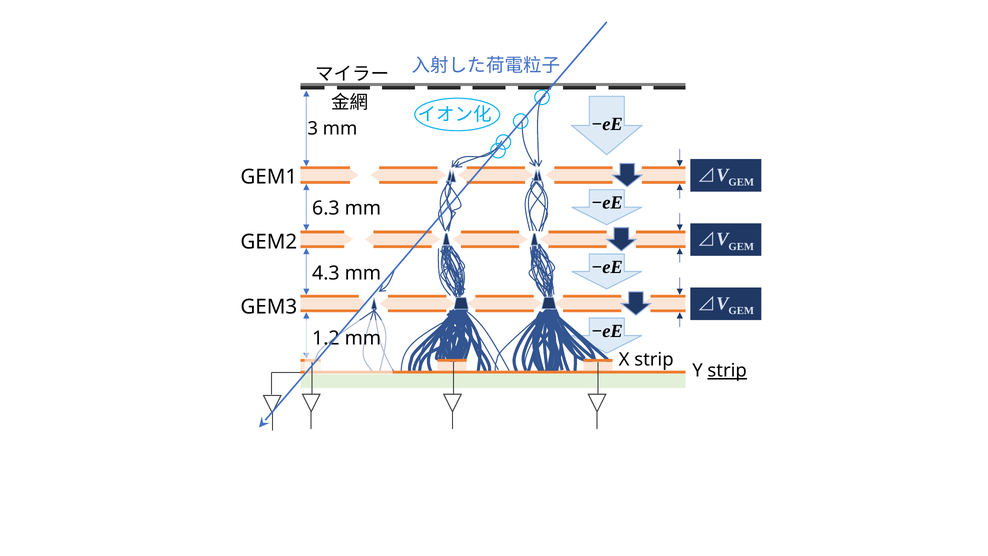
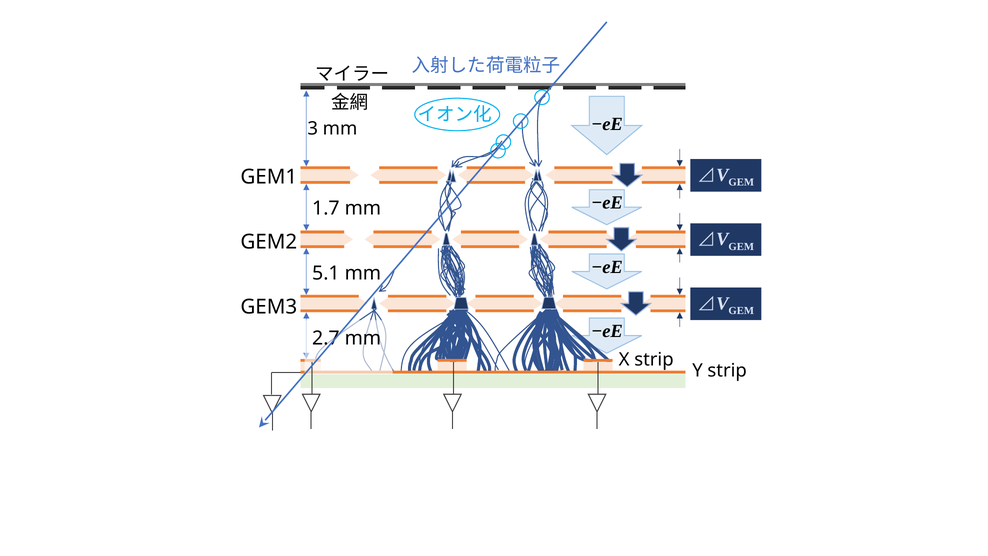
6.3: 6.3 -> 1.7 (326, 208)
4.3: 4.3 -> 5.1 (326, 273)
1.2: 1.2 -> 2.7 (326, 338)
strip underline: present -> none (727, 371)
